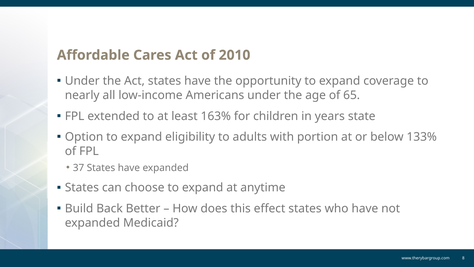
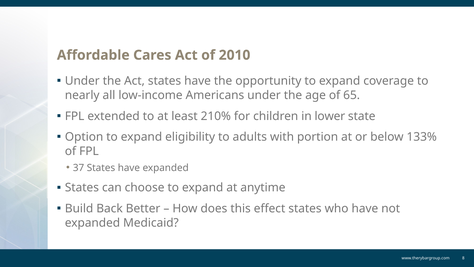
163%: 163% -> 210% (216, 116)
years: years -> lower (330, 116)
